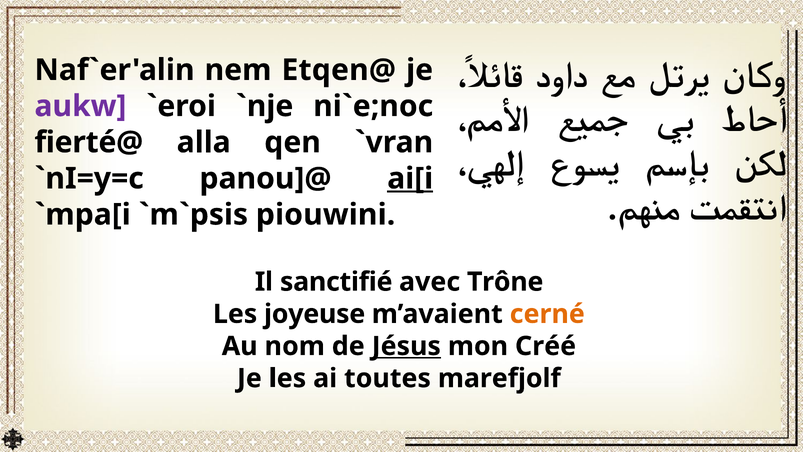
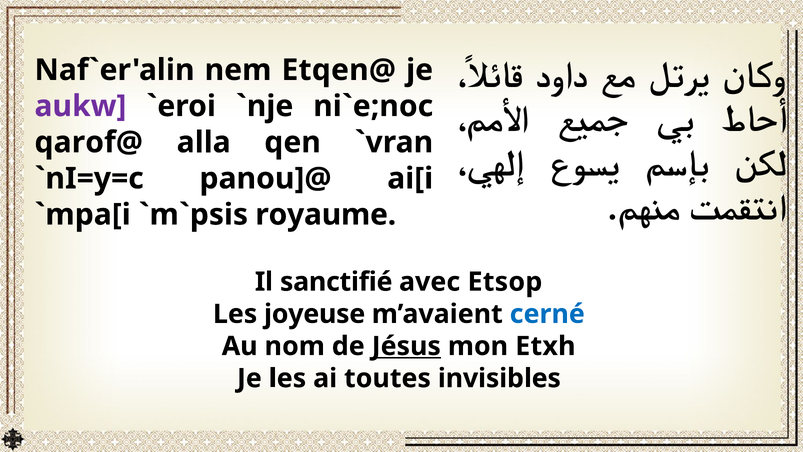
fierté@: fierté@ -> qarof@ (89, 142)
ai[i underline: present -> none (410, 178)
piouwini: piouwini -> royaume (326, 215)
Trône: Trône -> Etsop (505, 282)
cerné colour: orange -> blue (547, 314)
Créé: Créé -> Etxh (545, 346)
marefjolf: marefjolf -> invisibles (499, 378)
